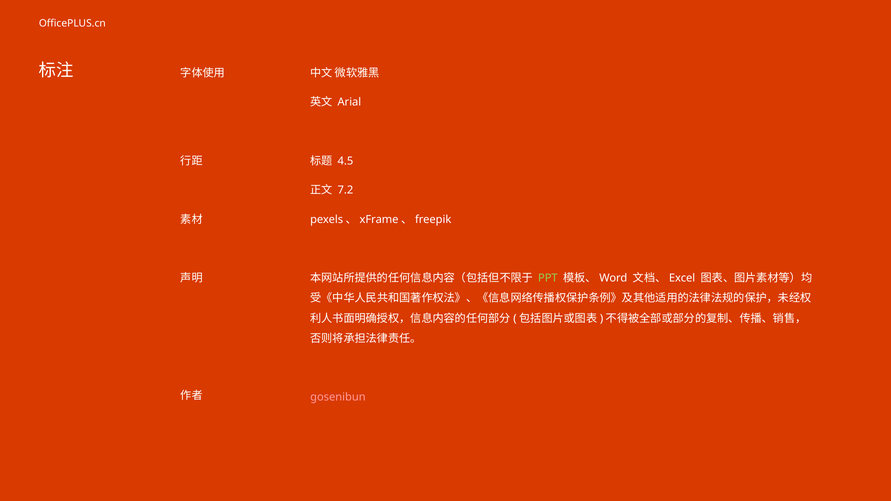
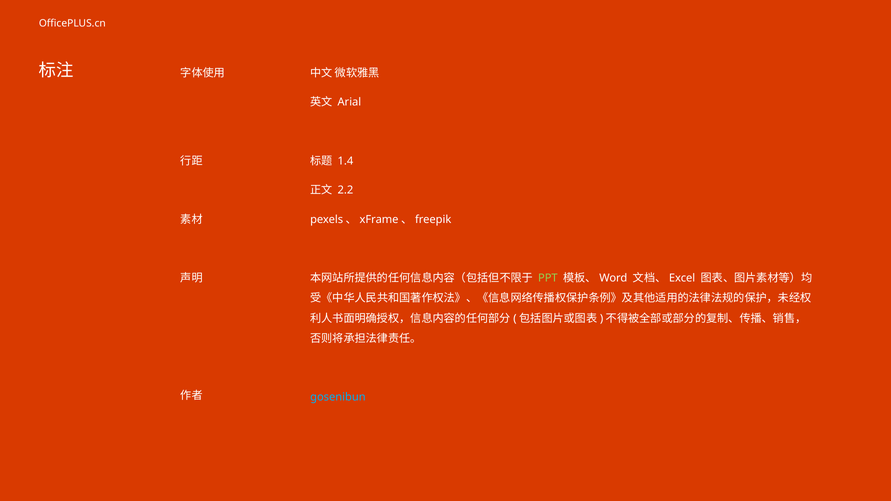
4.5: 4.5 -> 1.4 (345, 161)
7.2: 7.2 -> 2.2 (345, 190)
gosenibun colour: pink -> light blue (338, 397)
